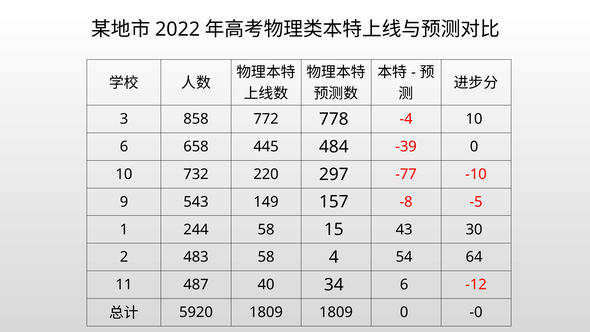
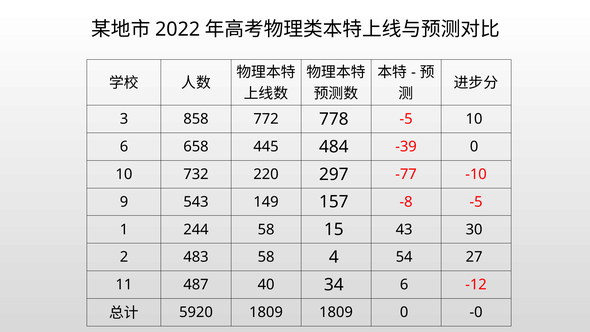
778 -4: -4 -> -5 (406, 119)
64: 64 -> 27 (474, 257)
